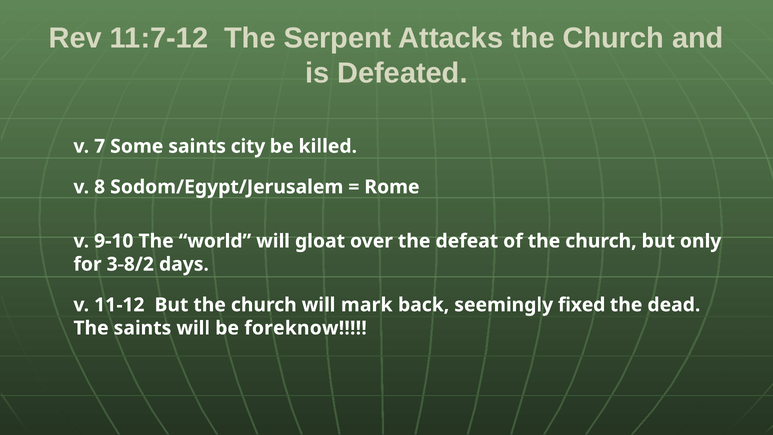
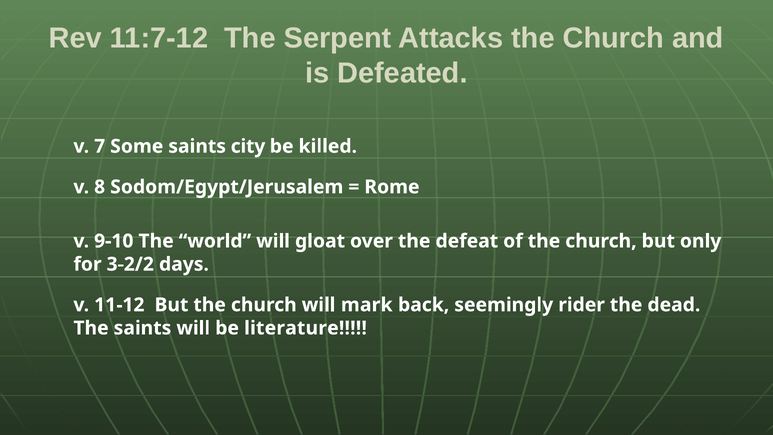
3-8/2: 3-8/2 -> 3-2/2 (130, 264)
fixed: fixed -> rider (582, 305)
foreknow: foreknow -> literature (306, 328)
